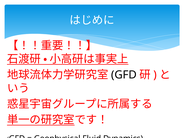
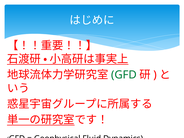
GFD colour: black -> green (124, 75)
